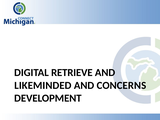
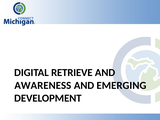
LIKEMINDED: LIKEMINDED -> AWARENESS (43, 85)
CONCERNS: CONCERNS -> EMERGING (121, 85)
